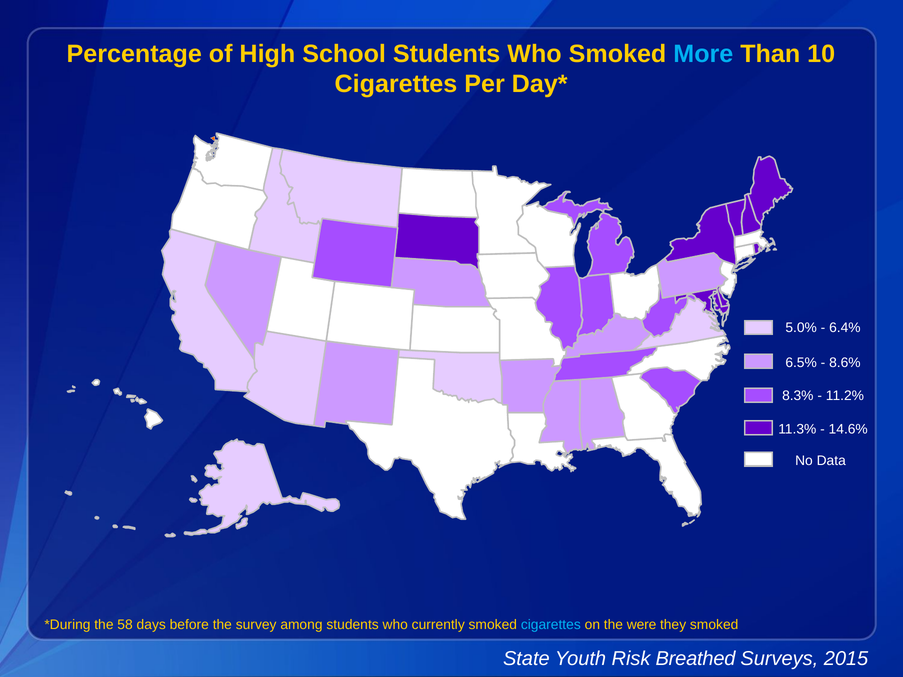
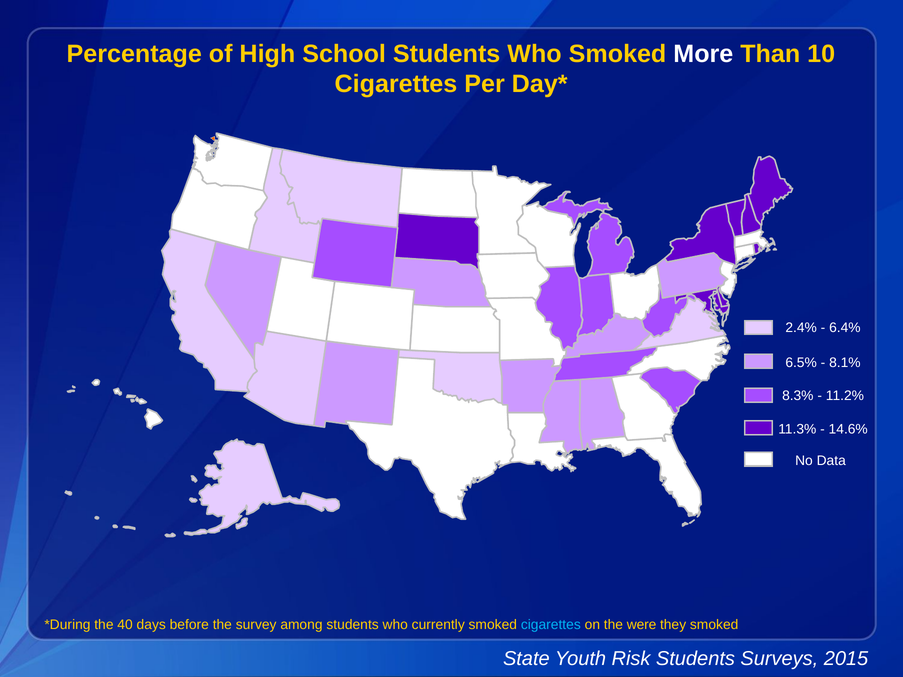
More colour: light blue -> white (703, 54)
5.0%: 5.0% -> 2.4% (801, 328)
8.6%: 8.6% -> 8.1% (845, 363)
58: 58 -> 40 (125, 625)
Risk Breathed: Breathed -> Students (695, 659)
